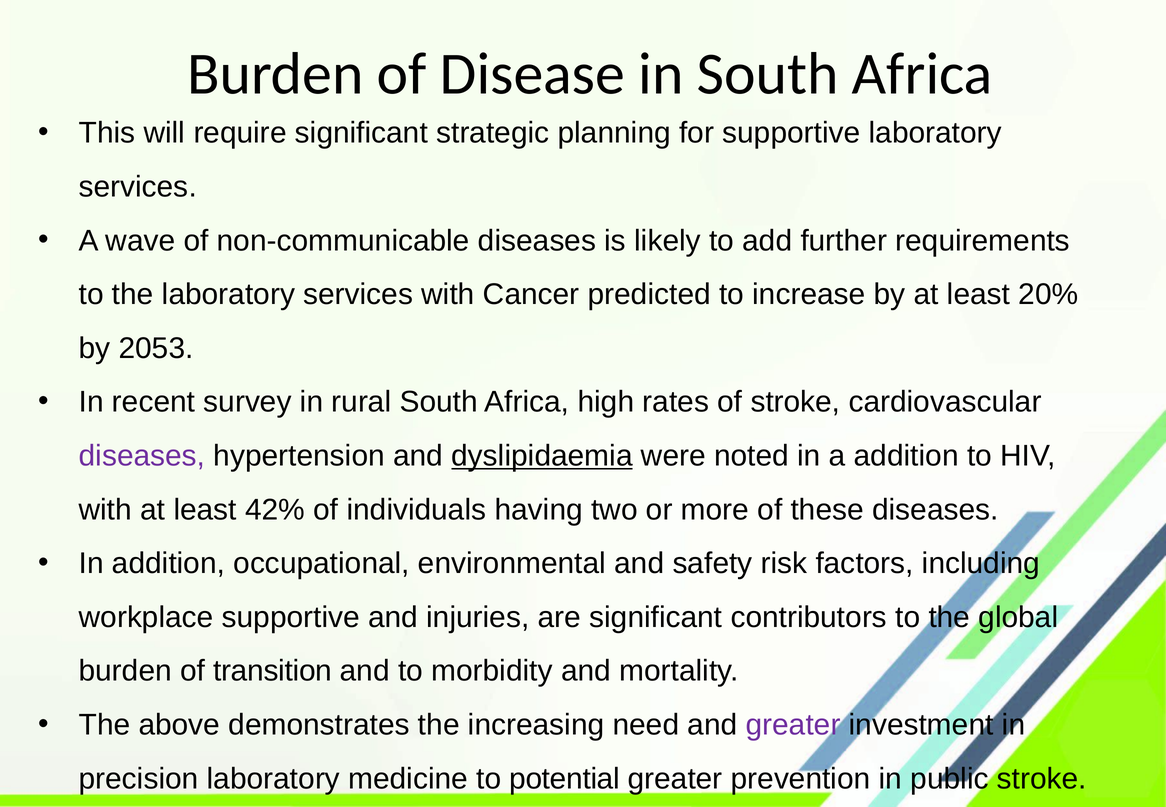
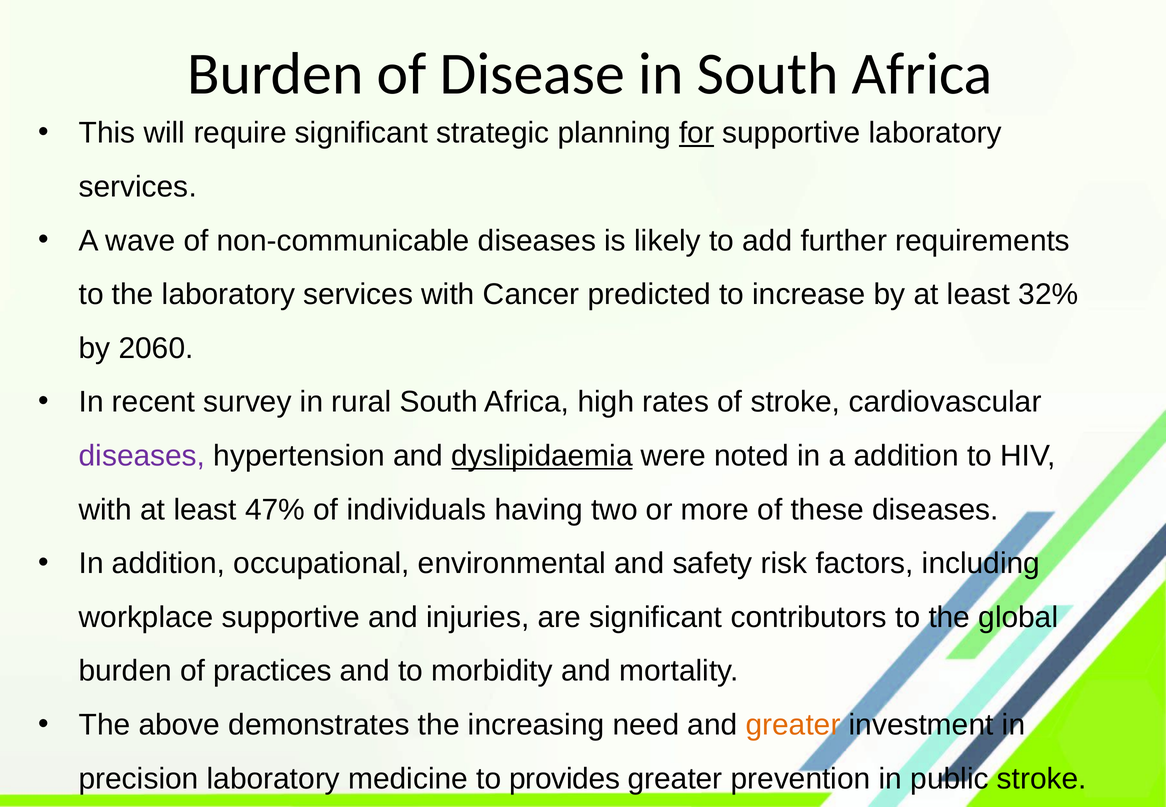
for underline: none -> present (697, 133)
20%: 20% -> 32% (1048, 295)
2053: 2053 -> 2060 (156, 348)
42%: 42% -> 47% (275, 510)
transition: transition -> practices (273, 671)
greater colour: purple -> orange (793, 725)
potential: potential -> provides (565, 779)
